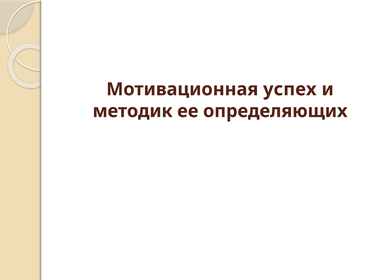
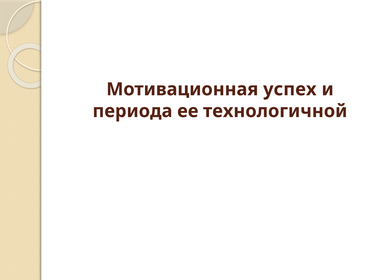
методик: методик -> периода (132, 111)
определяющих: определяющих -> технологичной (275, 111)
